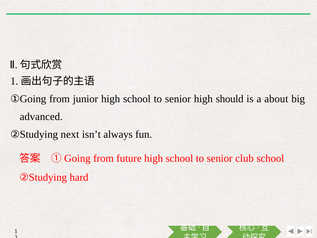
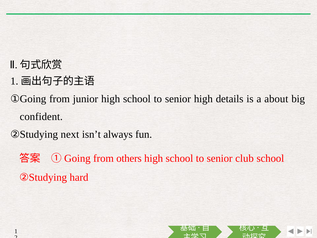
should: should -> details (230, 99)
advanced: advanced -> confident (41, 117)
future: future -> others (129, 158)
